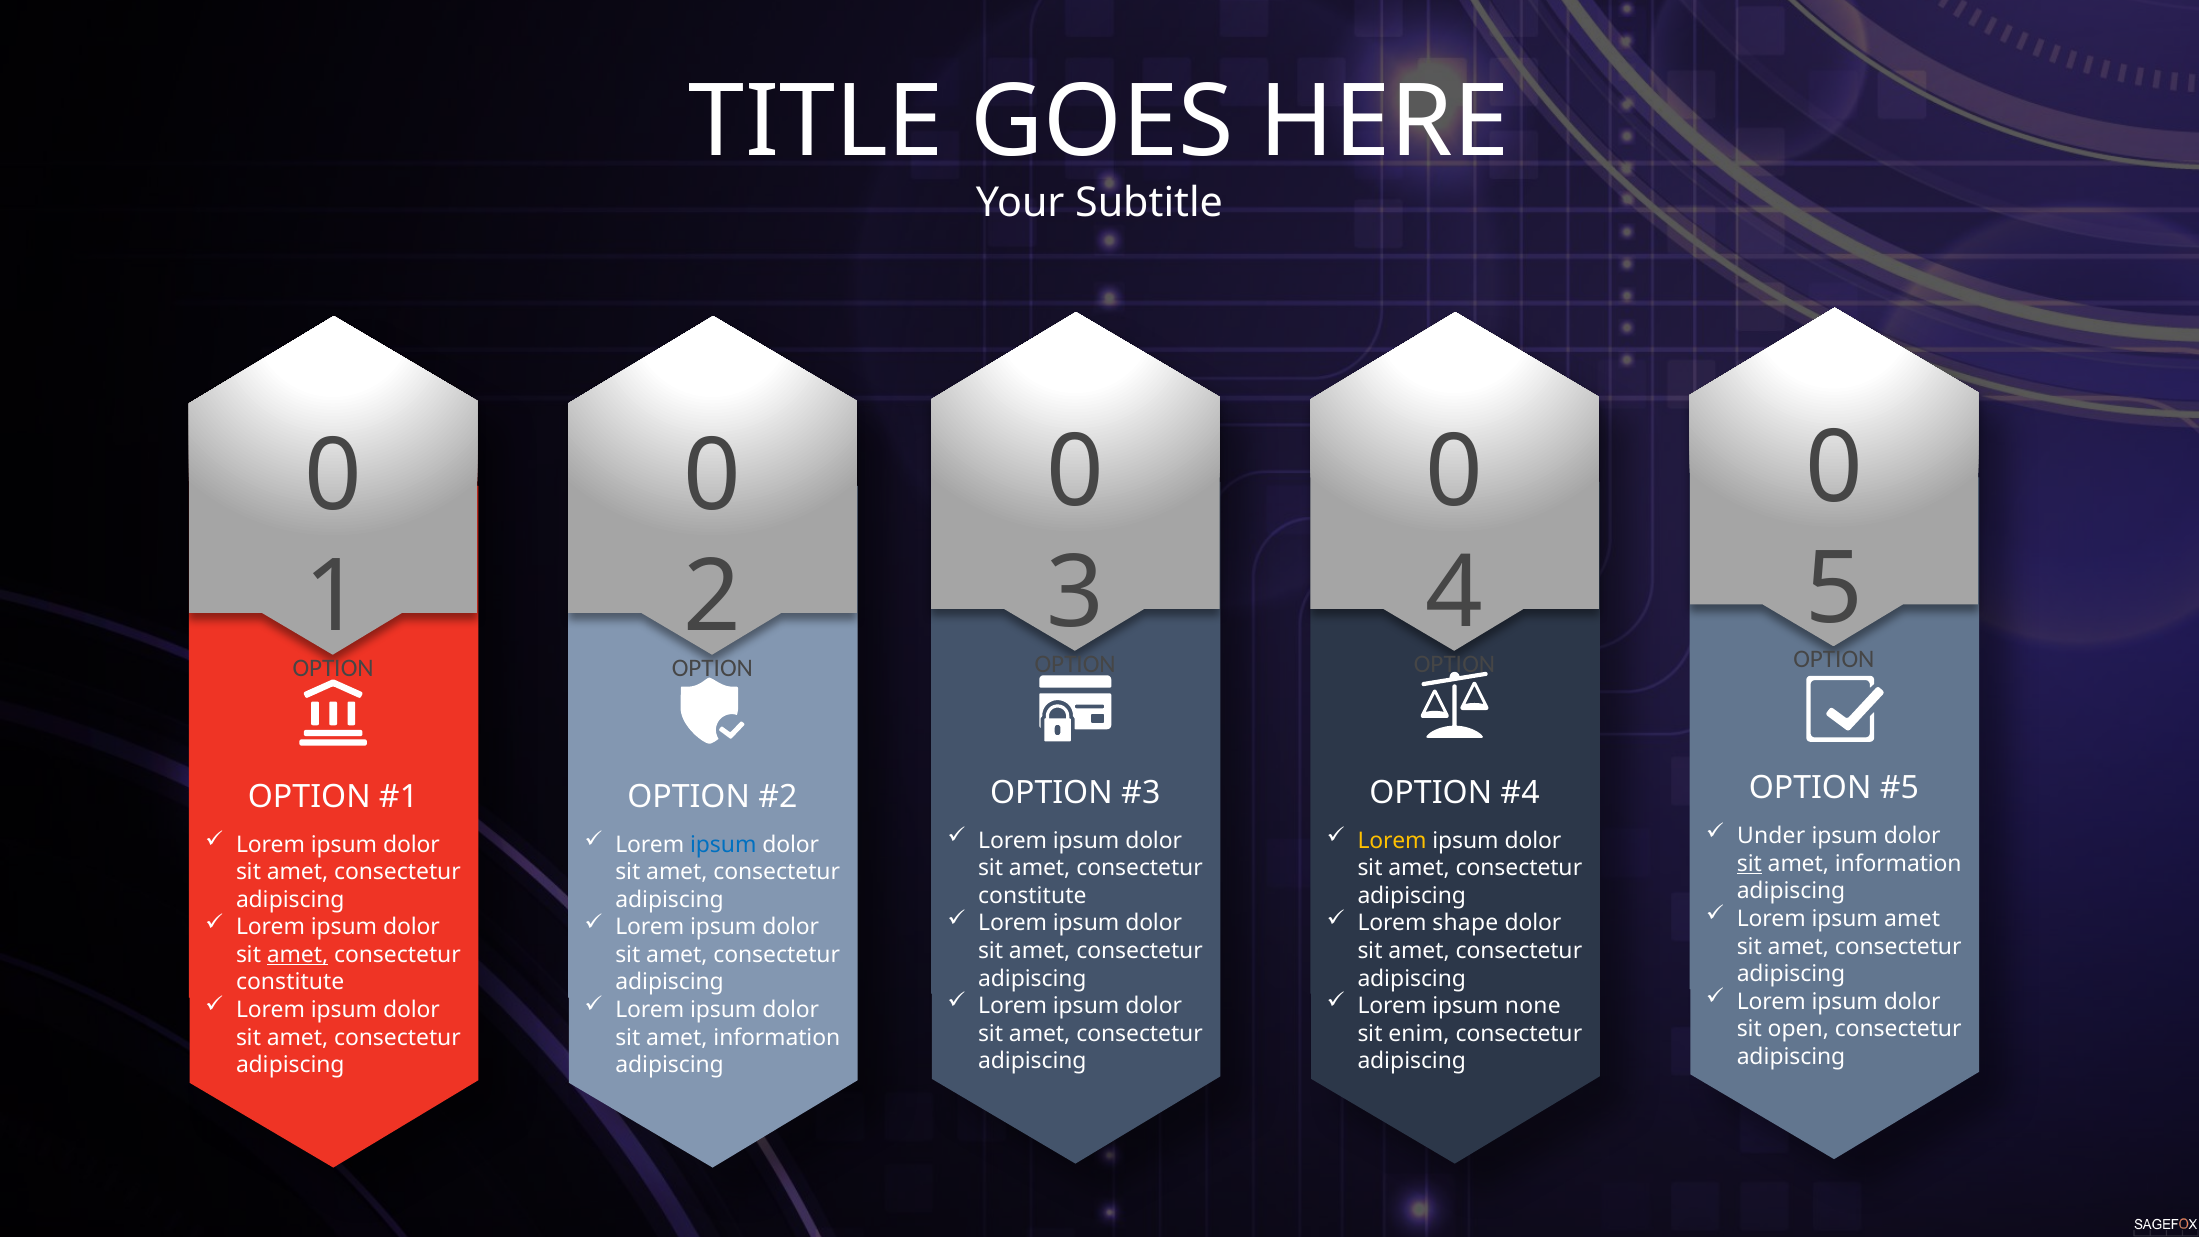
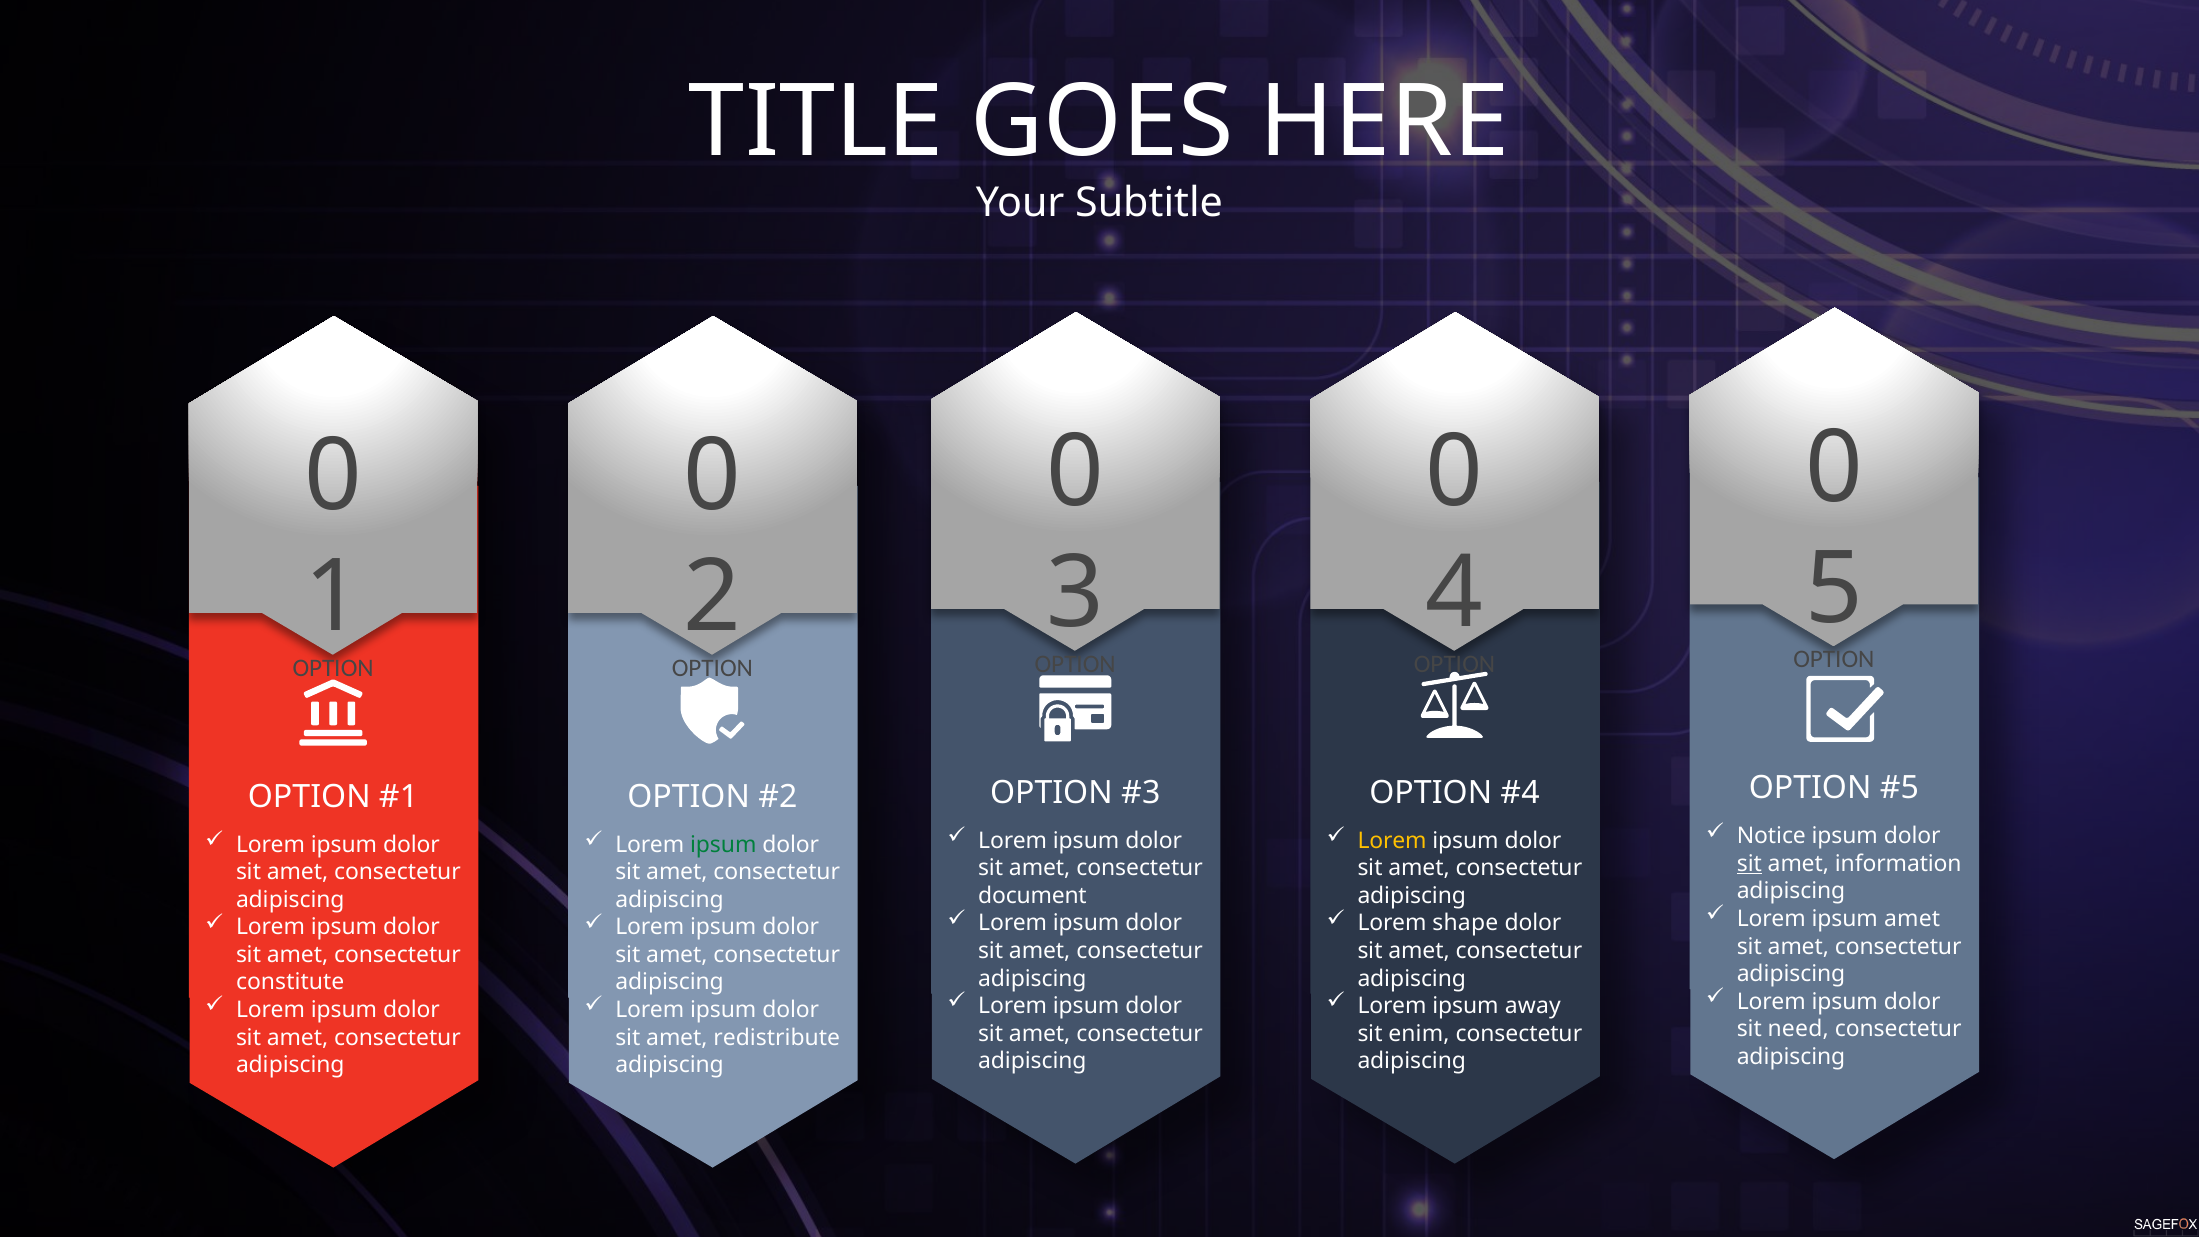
Under: Under -> Notice (1771, 836)
ipsum colour: blue -> green (723, 845)
constitute: constitute -> document (1032, 896)
amet underline: present -> none (298, 955)
none: none -> away (1533, 1006)
open: open -> need (1798, 1029)
information: information -> redistribute (777, 1037)
